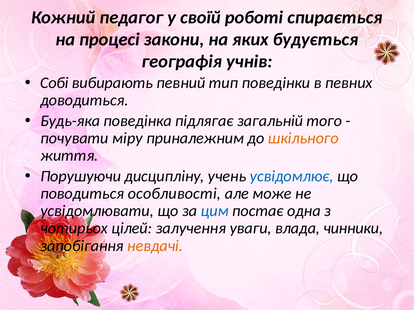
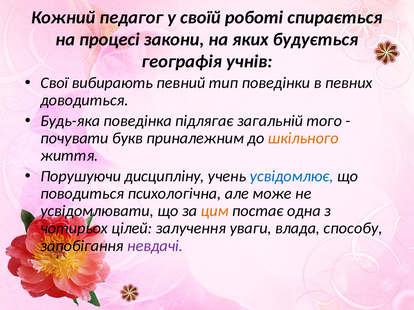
Собі: Собі -> Свої (54, 83)
міру: міру -> букв (128, 139)
особливості: особливості -> психологічна (174, 194)
цим colour: blue -> orange (215, 211)
чинники: чинники -> способу (353, 229)
невдачі colour: orange -> purple (155, 246)
